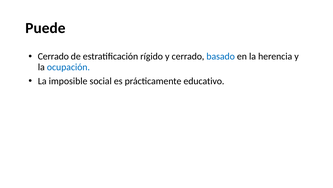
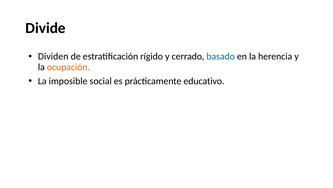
Puede: Puede -> Divide (46, 28)
Cerrado: Cerrado -> Dividen (53, 56)
ocupación colour: blue -> orange (68, 67)
